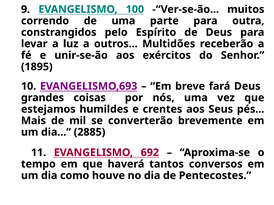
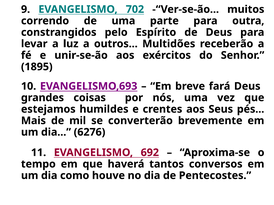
100: 100 -> 702 (135, 9)
2885: 2885 -> 6276 (90, 132)
